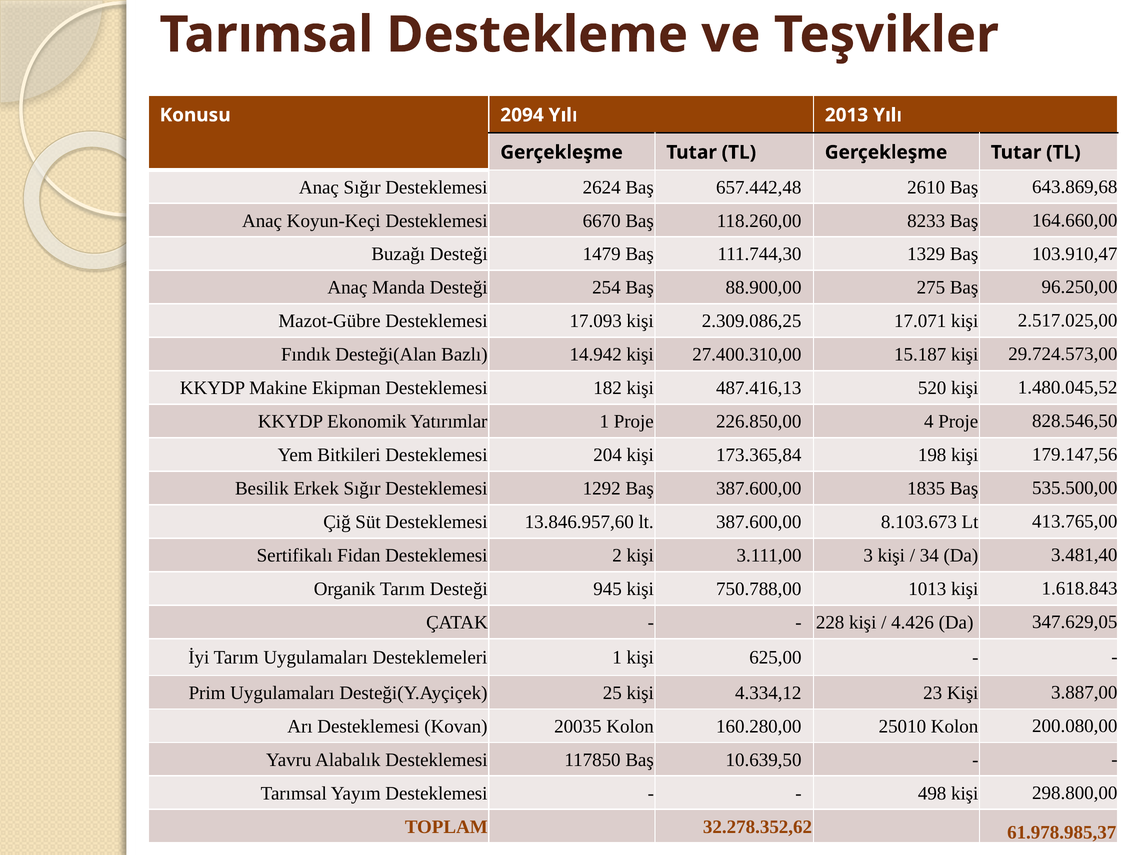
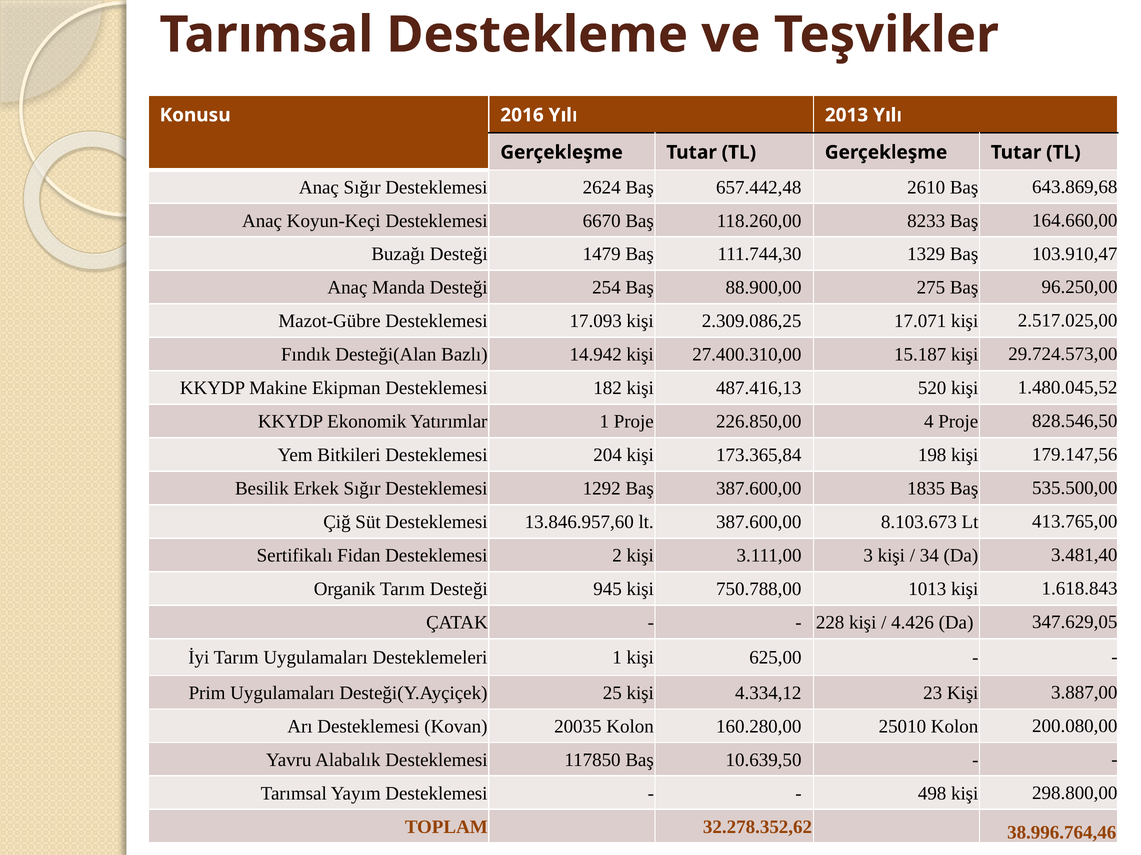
2094: 2094 -> 2016 (522, 115)
61.978.985,37: 61.978.985,37 -> 38.996.764,46 (1062, 833)
